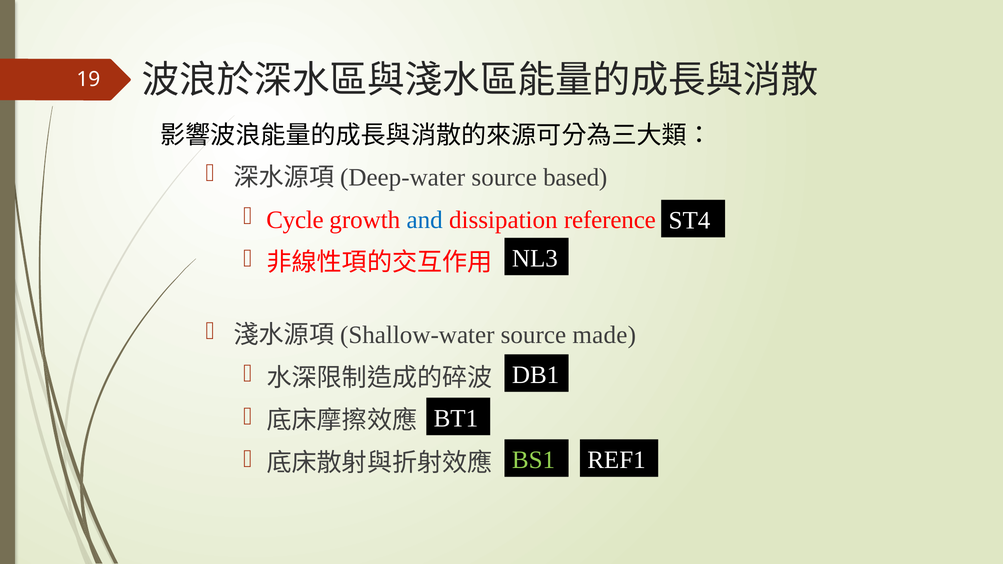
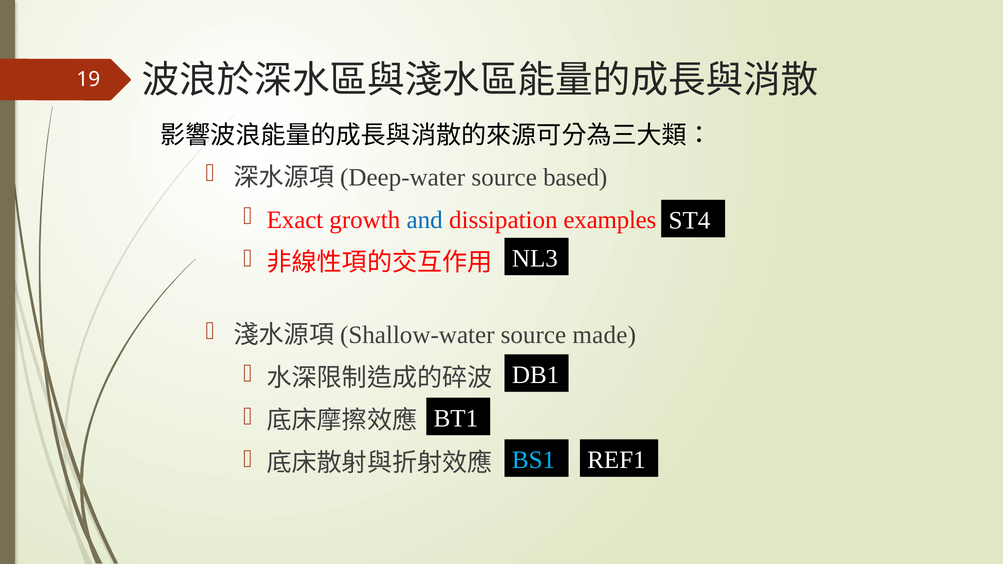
Cycle: Cycle -> Exact (295, 220)
reference: reference -> examples (610, 220)
BS1 colour: light green -> light blue (534, 460)
